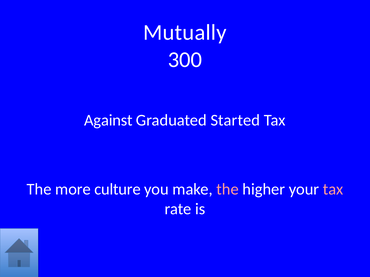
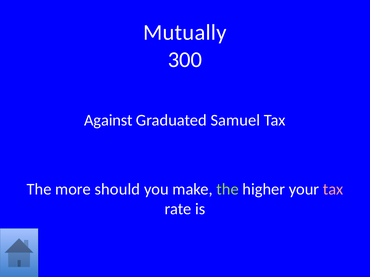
Started: Started -> Samuel (235, 120)
culture: culture -> should (117, 190)
the colour: pink -> light green (228, 190)
